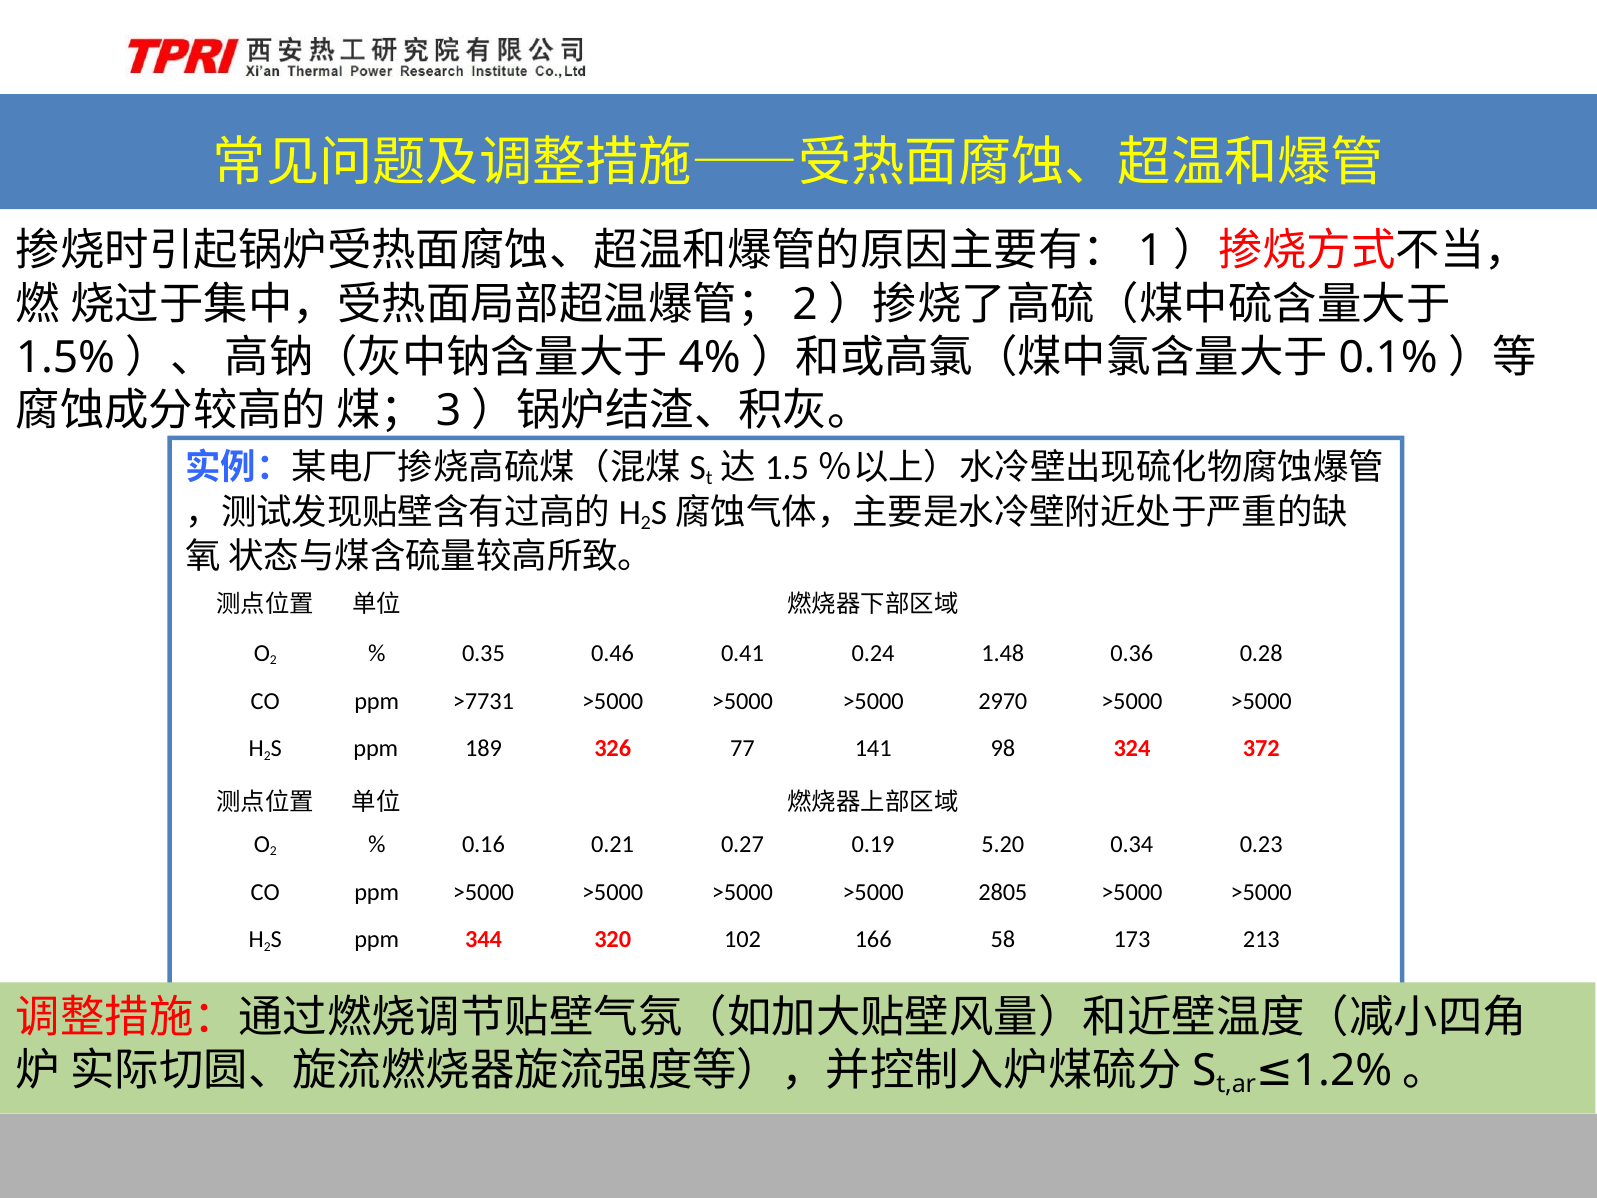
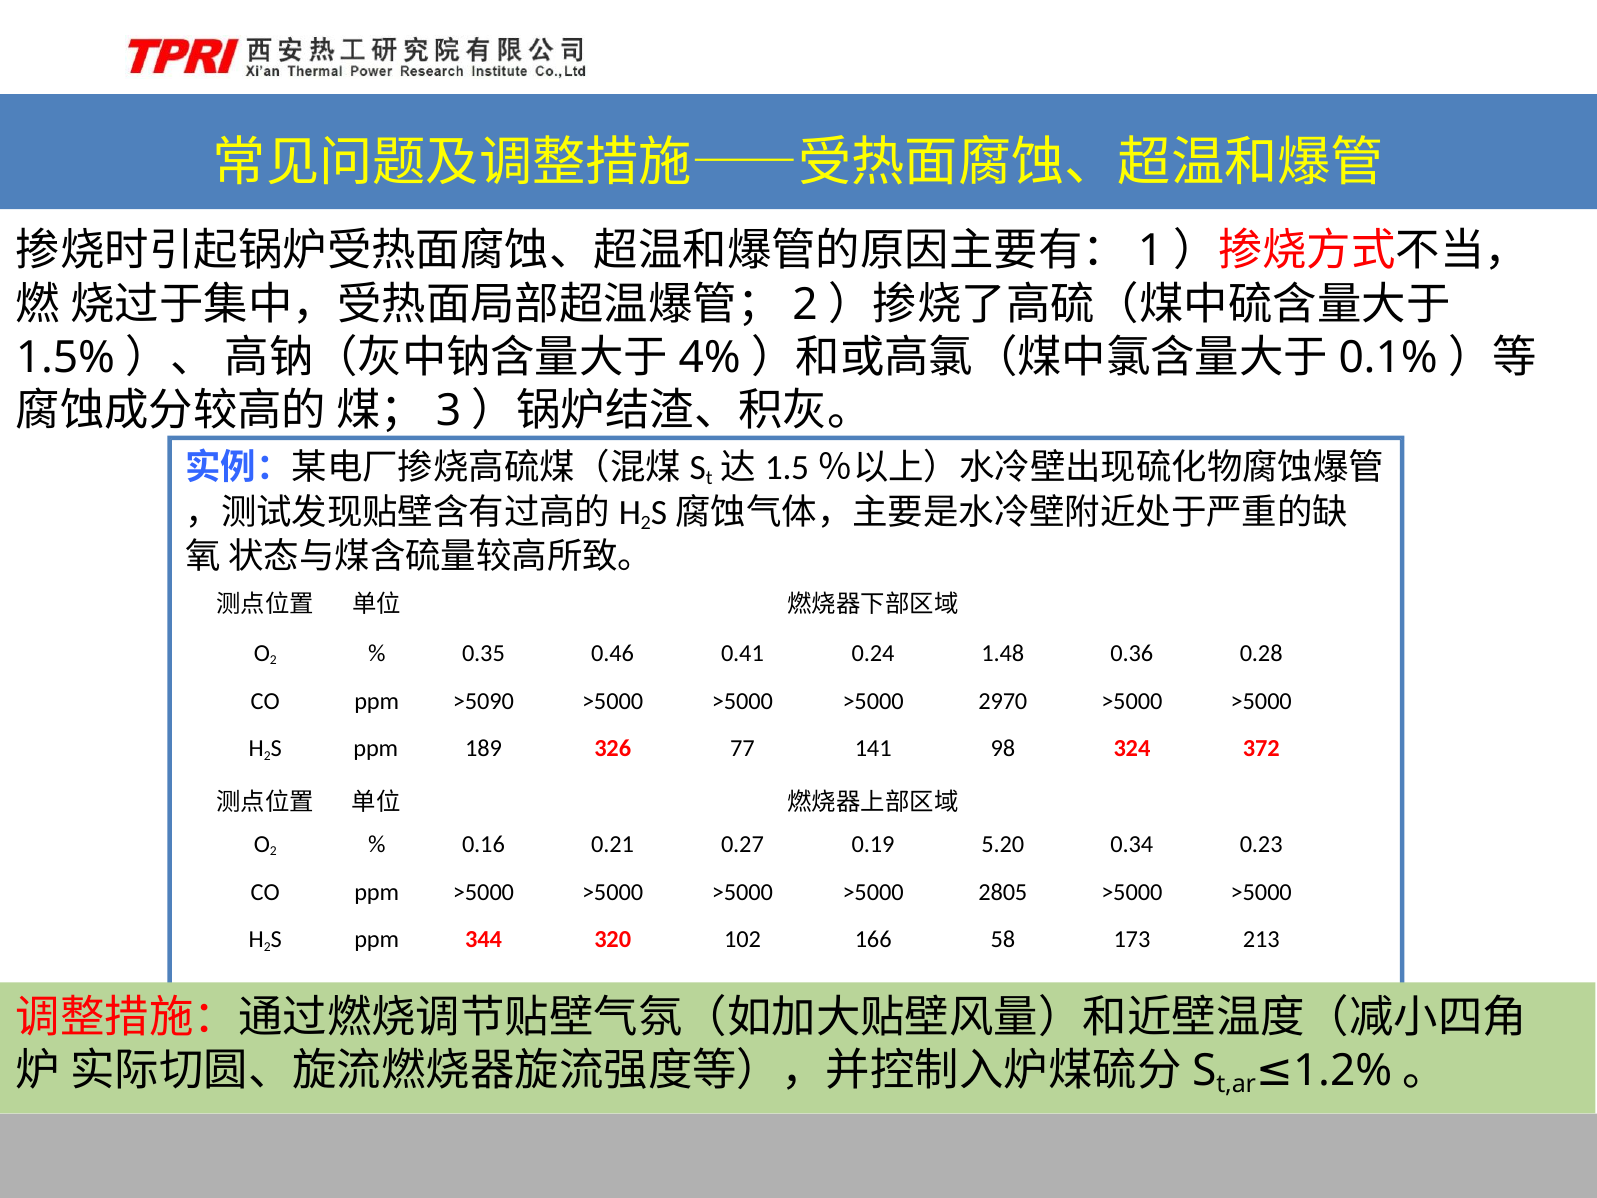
>7731: >7731 -> >5090 (484, 701)
